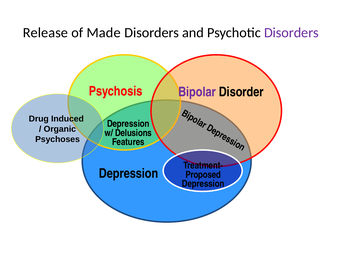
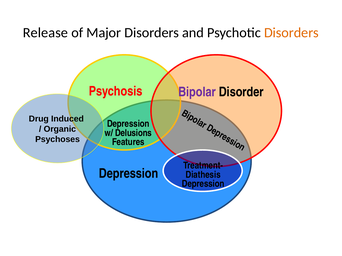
Made: Made -> Major (104, 33)
Disorders colour: purple -> orange (291, 33)
Proposed: Proposed -> Diathesis (203, 175)
